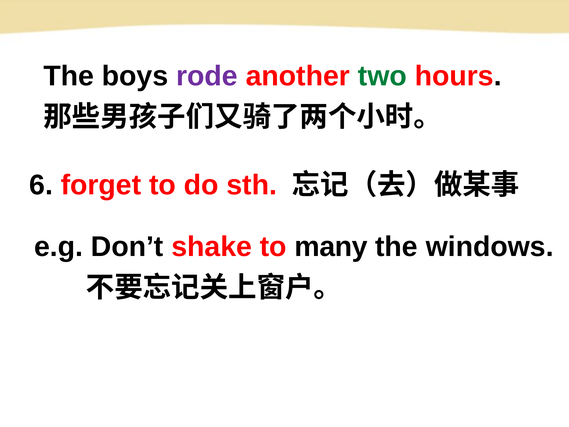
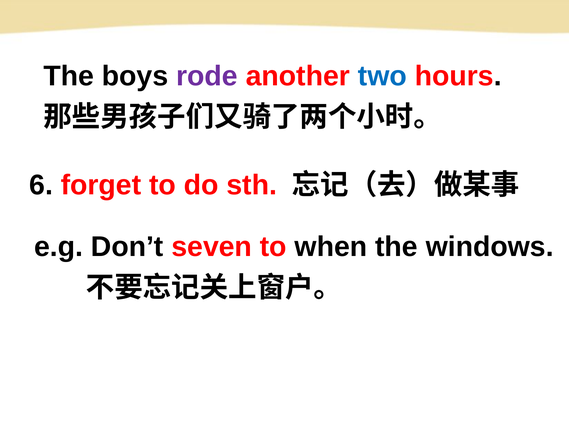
two colour: green -> blue (382, 76)
shake: shake -> seven (212, 247)
many: many -> when (331, 247)
